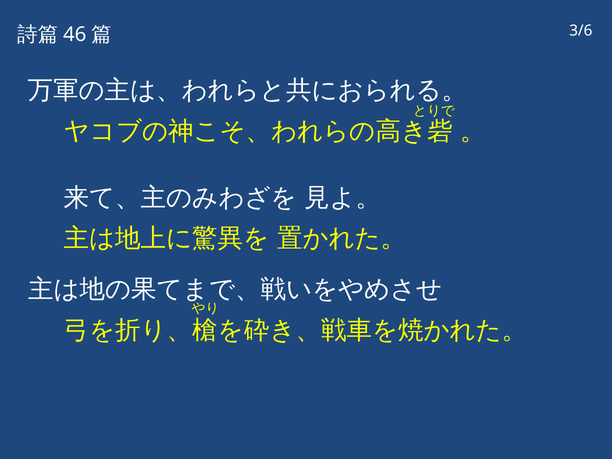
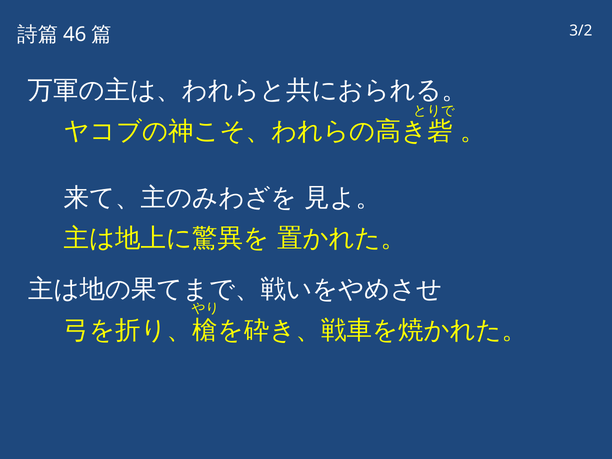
3/6: 3/6 -> 3/2 (581, 31)
